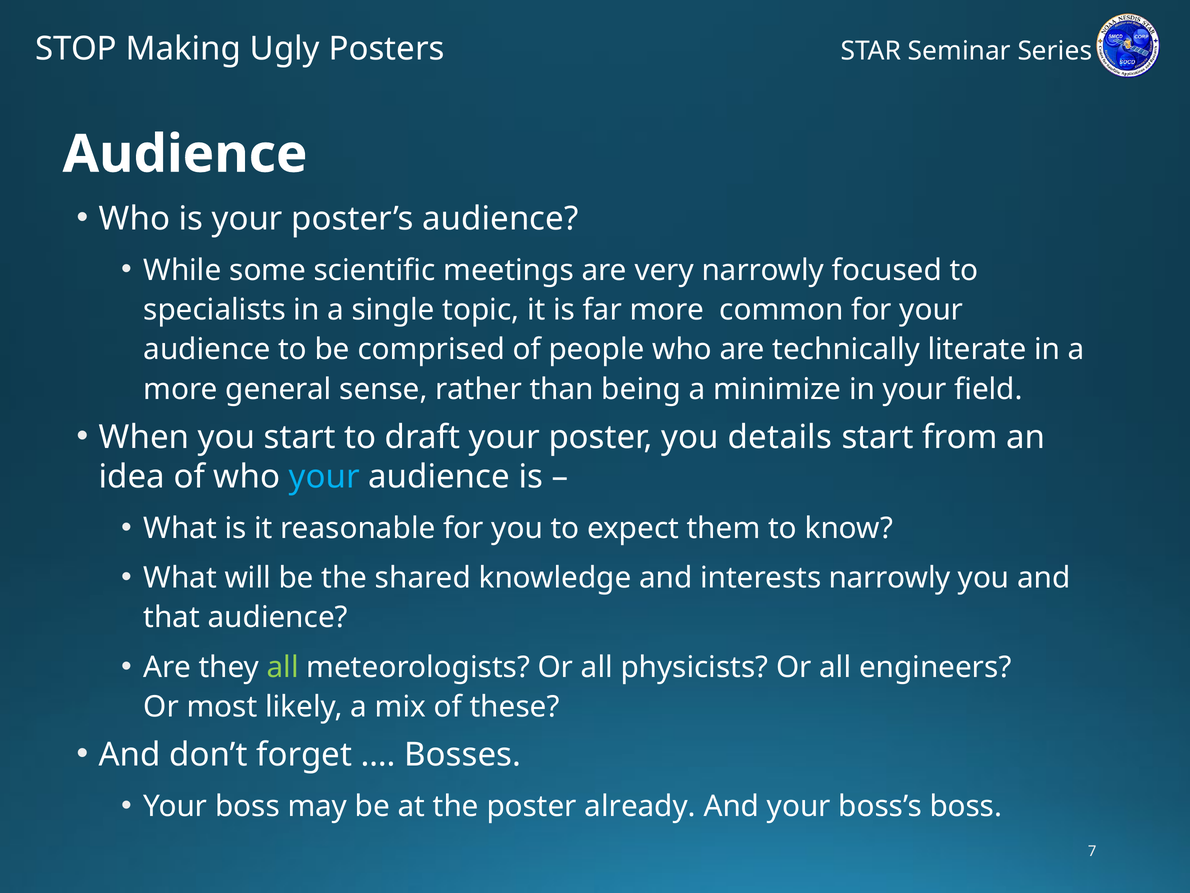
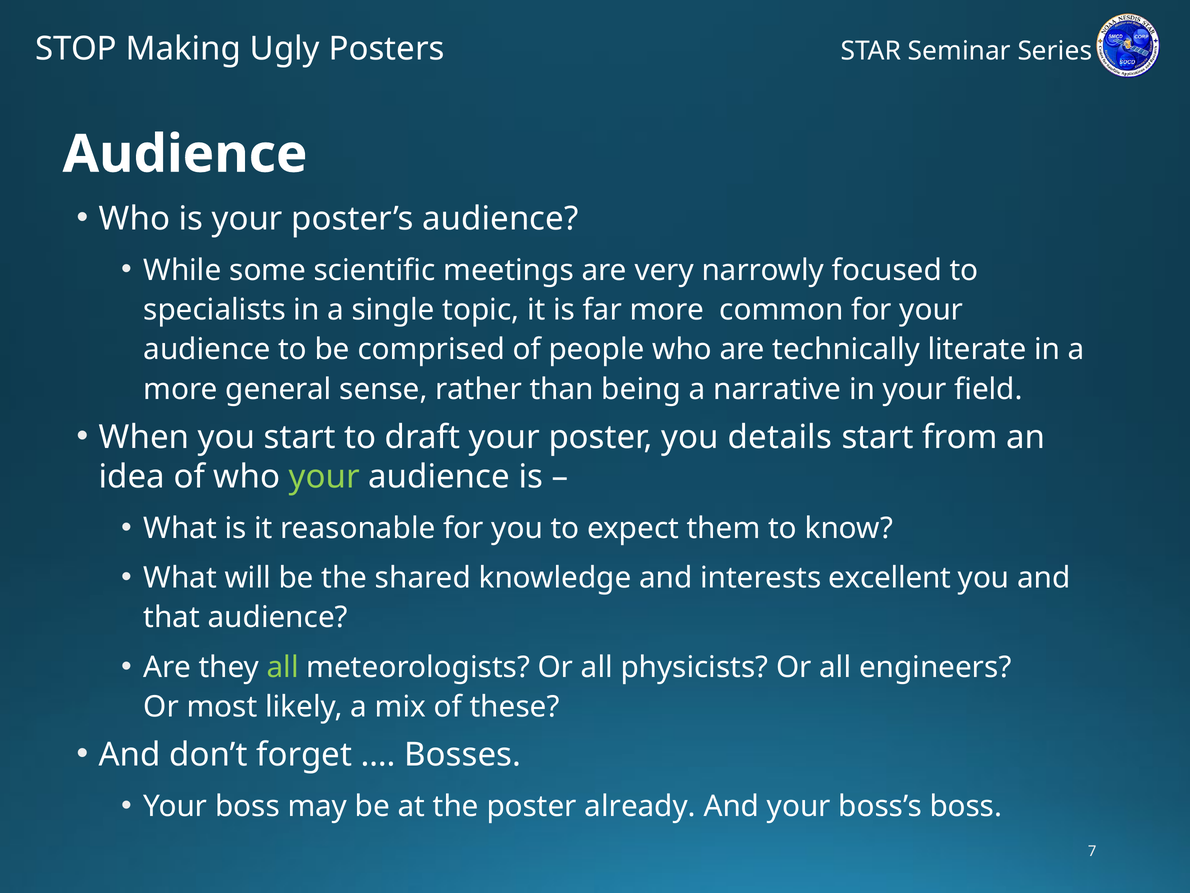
minimize: minimize -> narrative (777, 389)
your colour: light blue -> light green (324, 477)
interests narrowly: narrowly -> excellent (890, 578)
